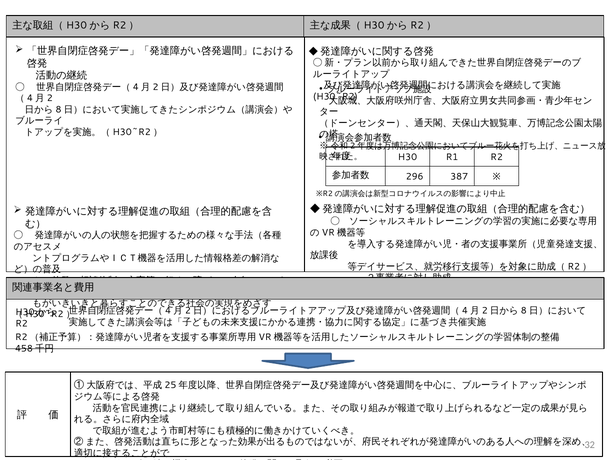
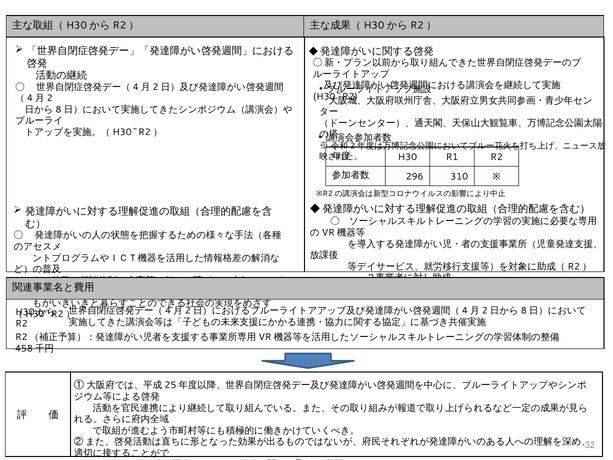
387: 387 -> 310 (459, 177)
